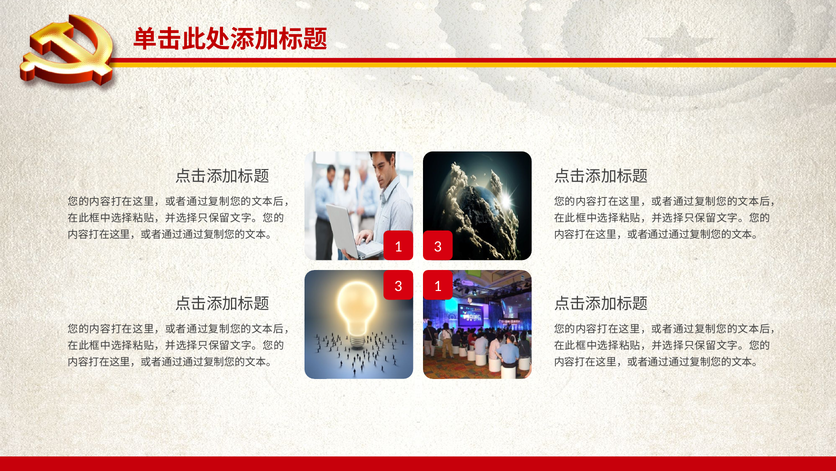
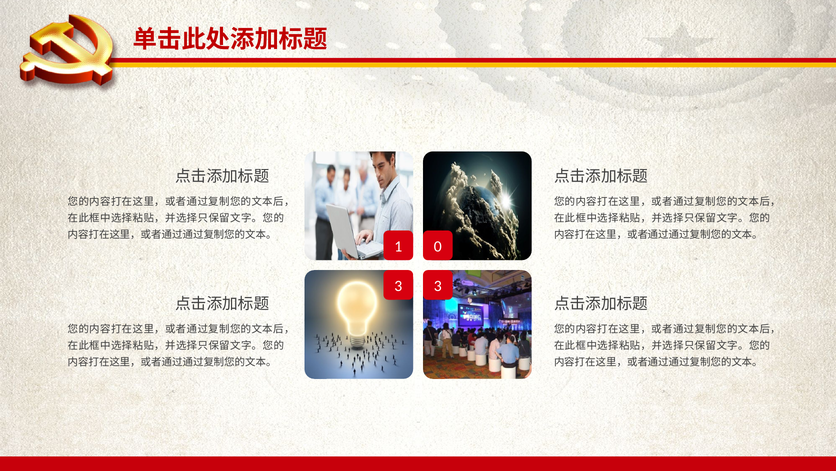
1 3: 3 -> 0 (438, 246)
3 1: 1 -> 3 (438, 286)
